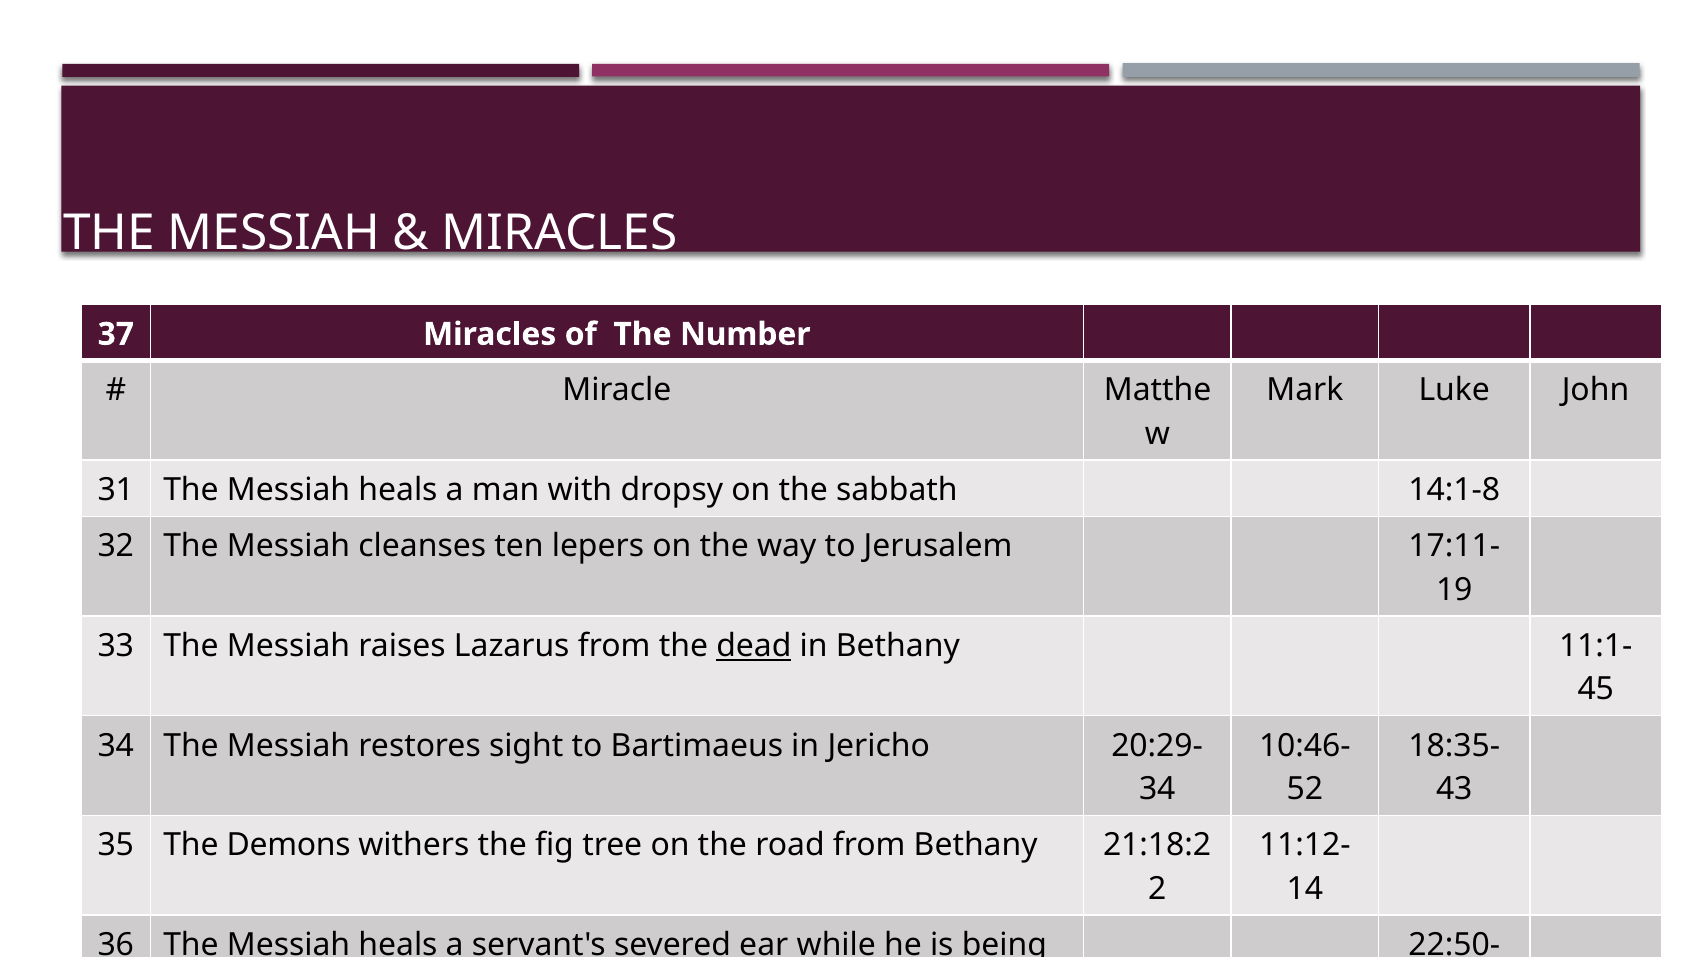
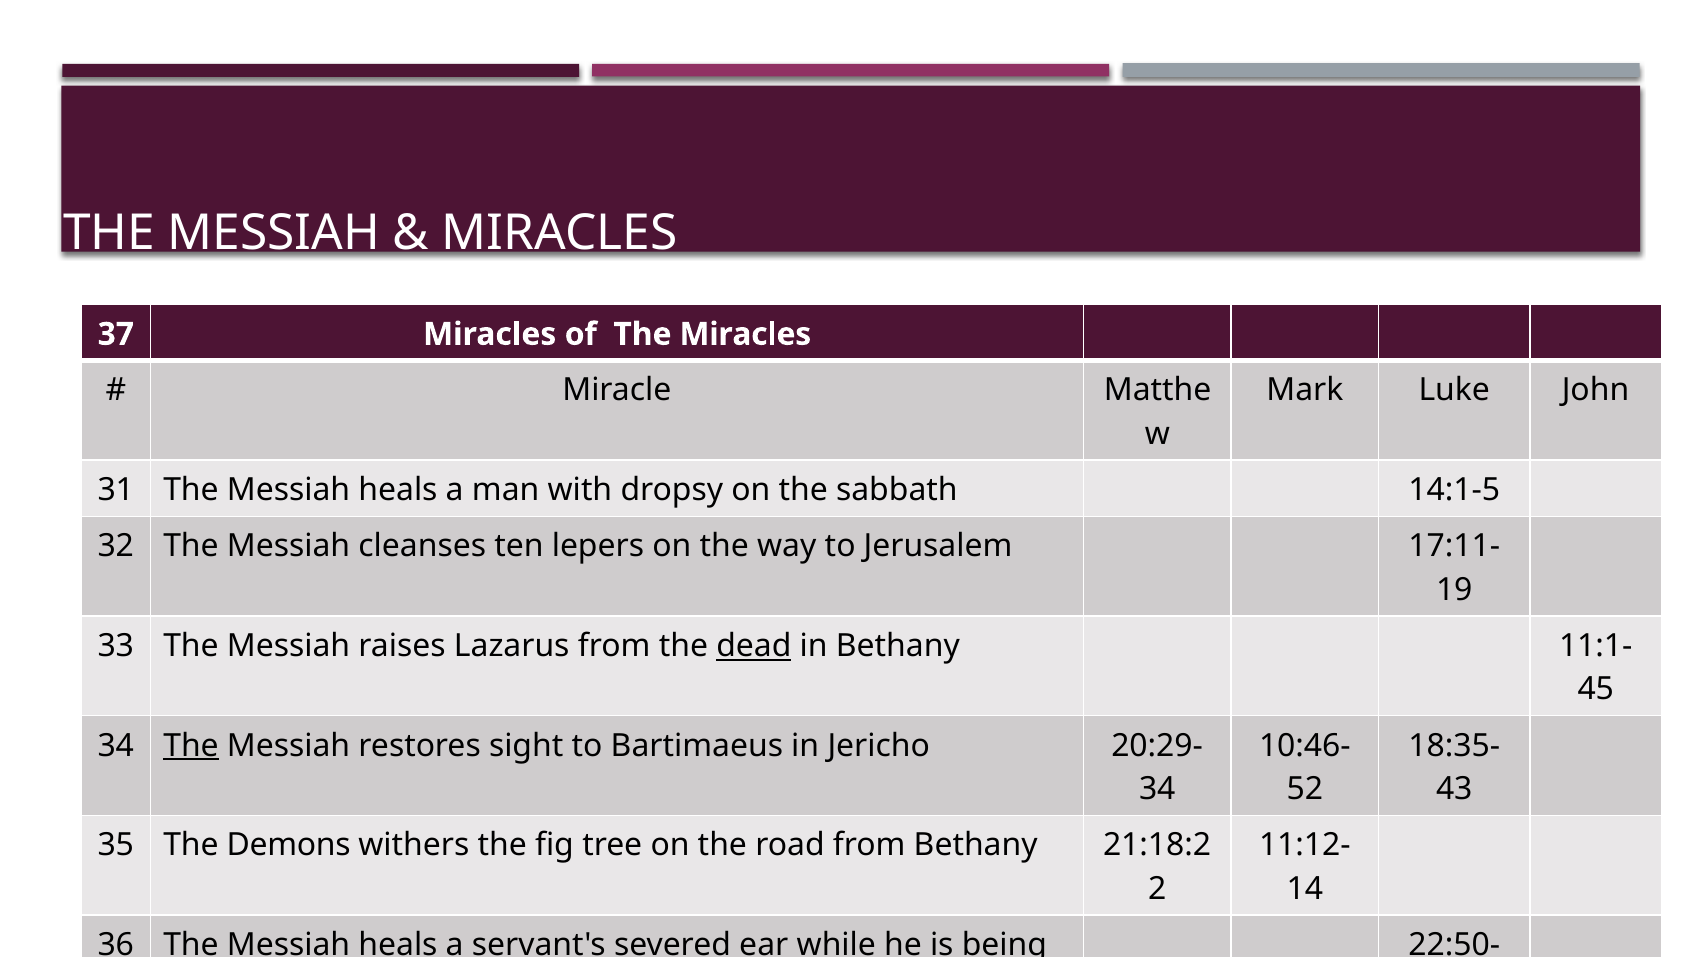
The Number: Number -> Miracles (745, 334)
14:1-8: 14:1-8 -> 14:1-5 (1454, 490)
The underline: none -> present (191, 746)
